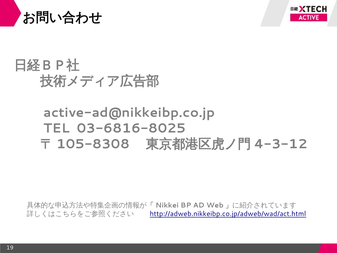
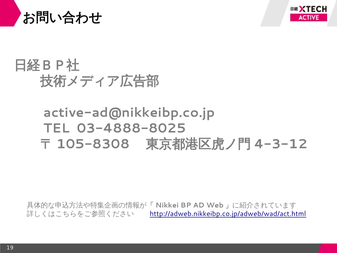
03-6816-8025: 03-6816-8025 -> 03-4888-8025 (131, 128)
